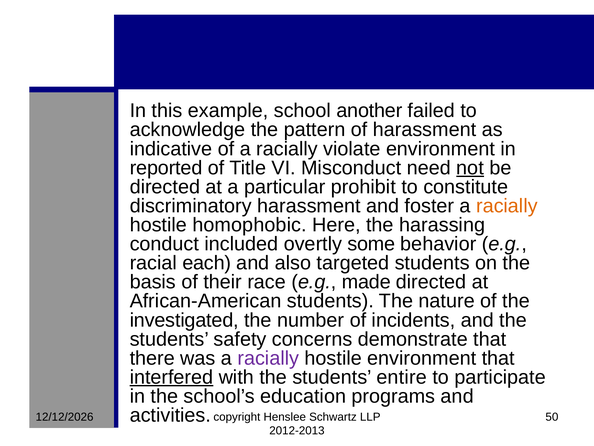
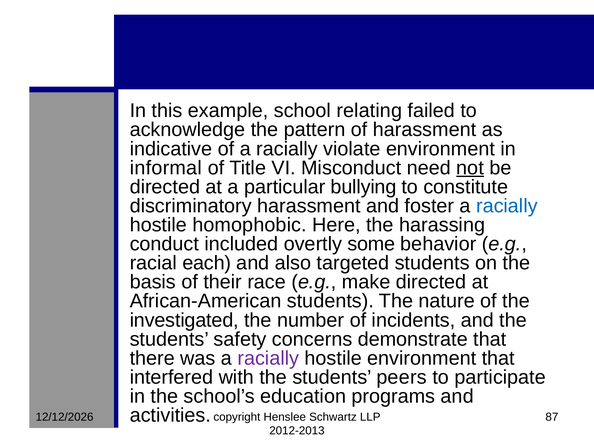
another: another -> relating (369, 111)
reported: reported -> informal (166, 168)
prohibit: prohibit -> bullying (364, 187)
racially colour: orange -> blue (507, 206)
made: made -> make (366, 282)
interfered underline: present -> none (171, 377)
entire: entire -> peers (402, 377)
50: 50 -> 87 (552, 416)
